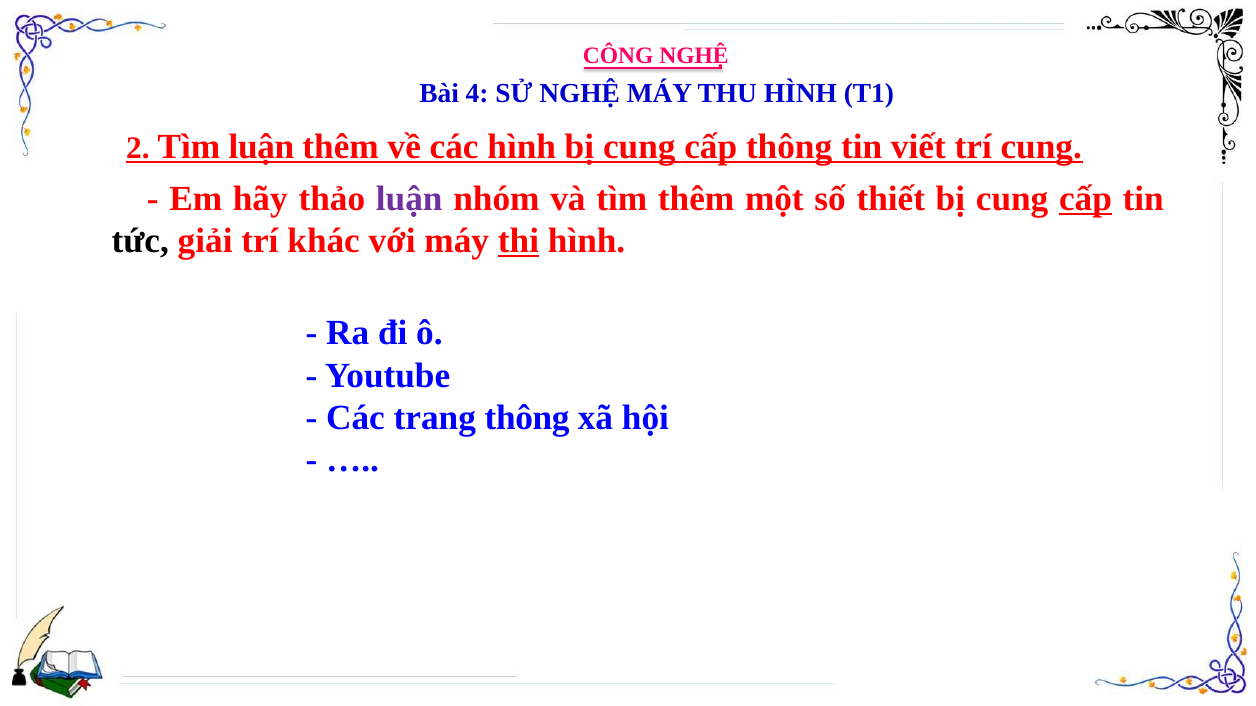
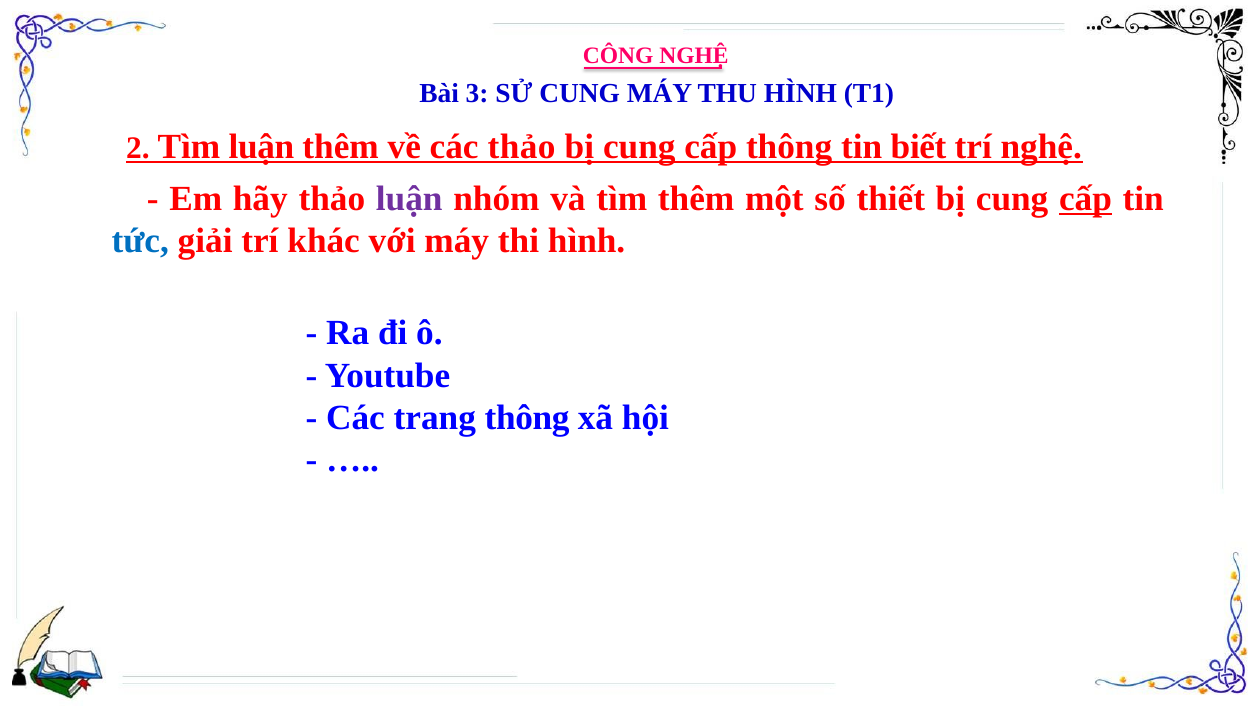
4: 4 -> 3 (477, 93)
SỬ NGHỆ: NGHỆ -> CUNG (580, 93)
các hình: hình -> thảo (522, 147)
viết: viết -> biết (919, 147)
trí cung: cung -> nghệ (1041, 147)
tức colour: black -> blue (140, 241)
thi underline: present -> none (519, 241)
